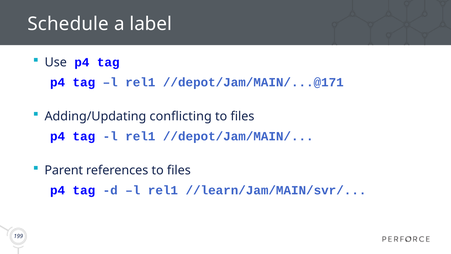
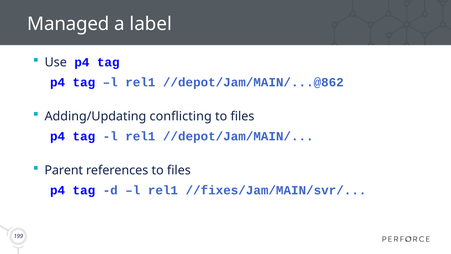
Schedule: Schedule -> Managed (68, 24)
//depot/Jam/MAIN/...@171: //depot/Jam/MAIN/...@171 -> //depot/Jam/MAIN/...@862 (253, 82)
//learn/Jam/MAIN/svr/: //learn/Jam/MAIN/svr/ -> //fixes/Jam/MAIN/svr/ (276, 190)
